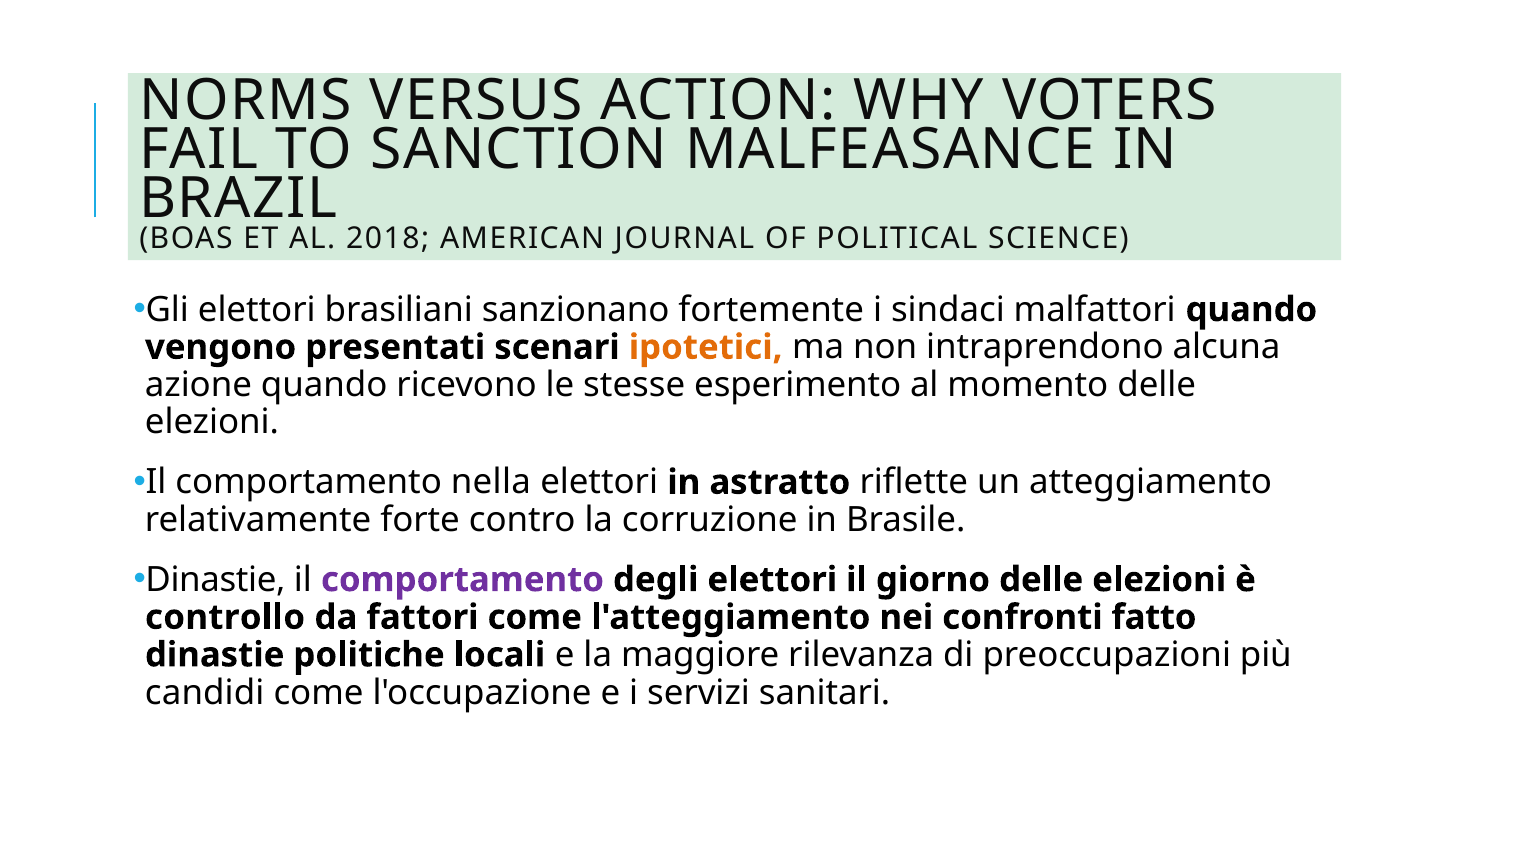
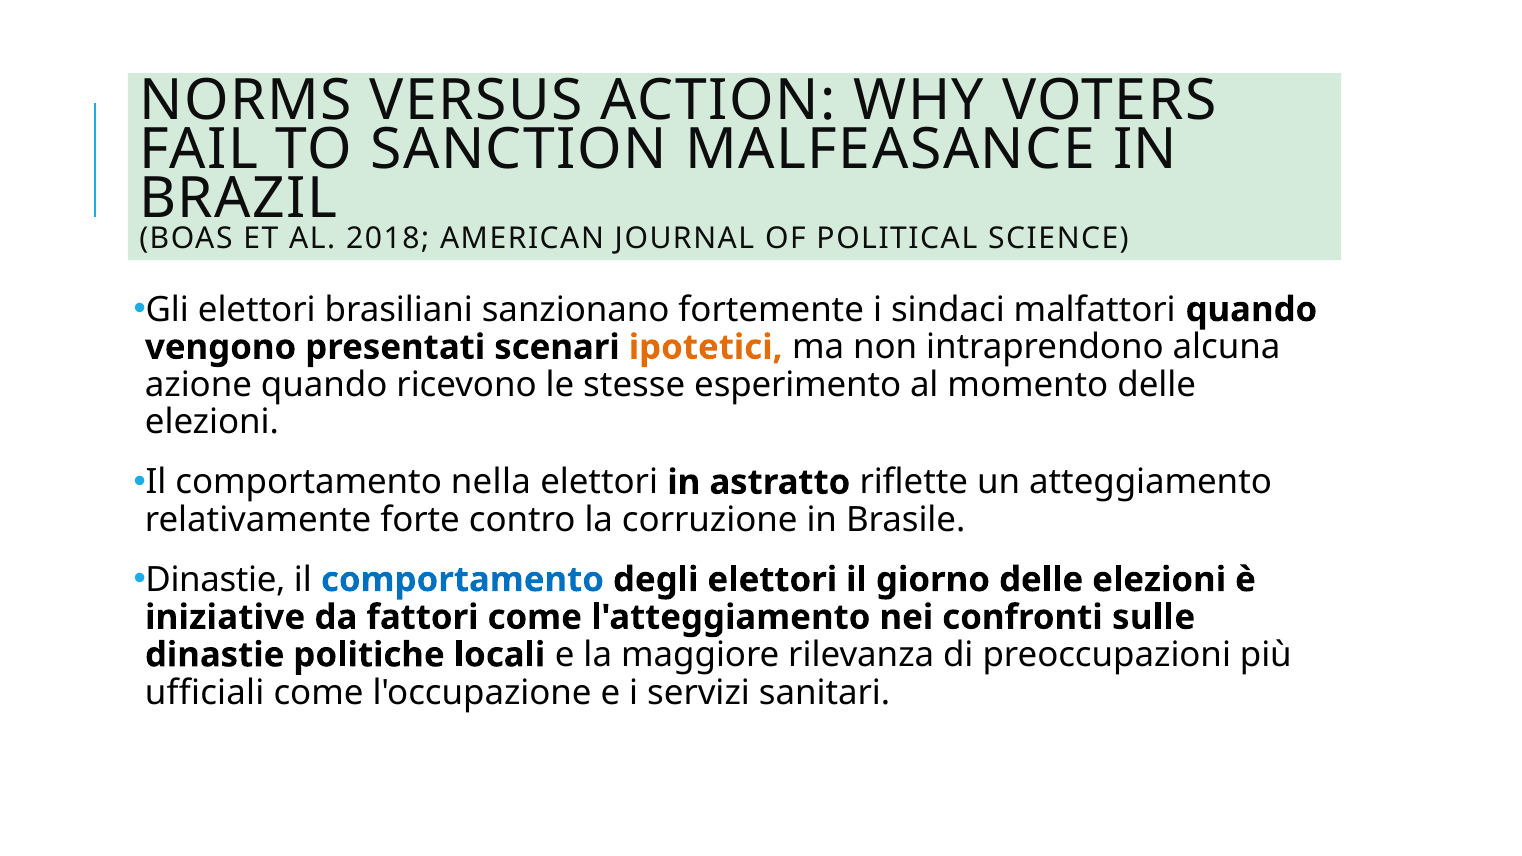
comportamento colour: purple -> blue (462, 580)
controllo: controllo -> iniziative (225, 617)
fatto: fatto -> sulle (1154, 617)
candidi: candidi -> ufficiali (205, 693)
